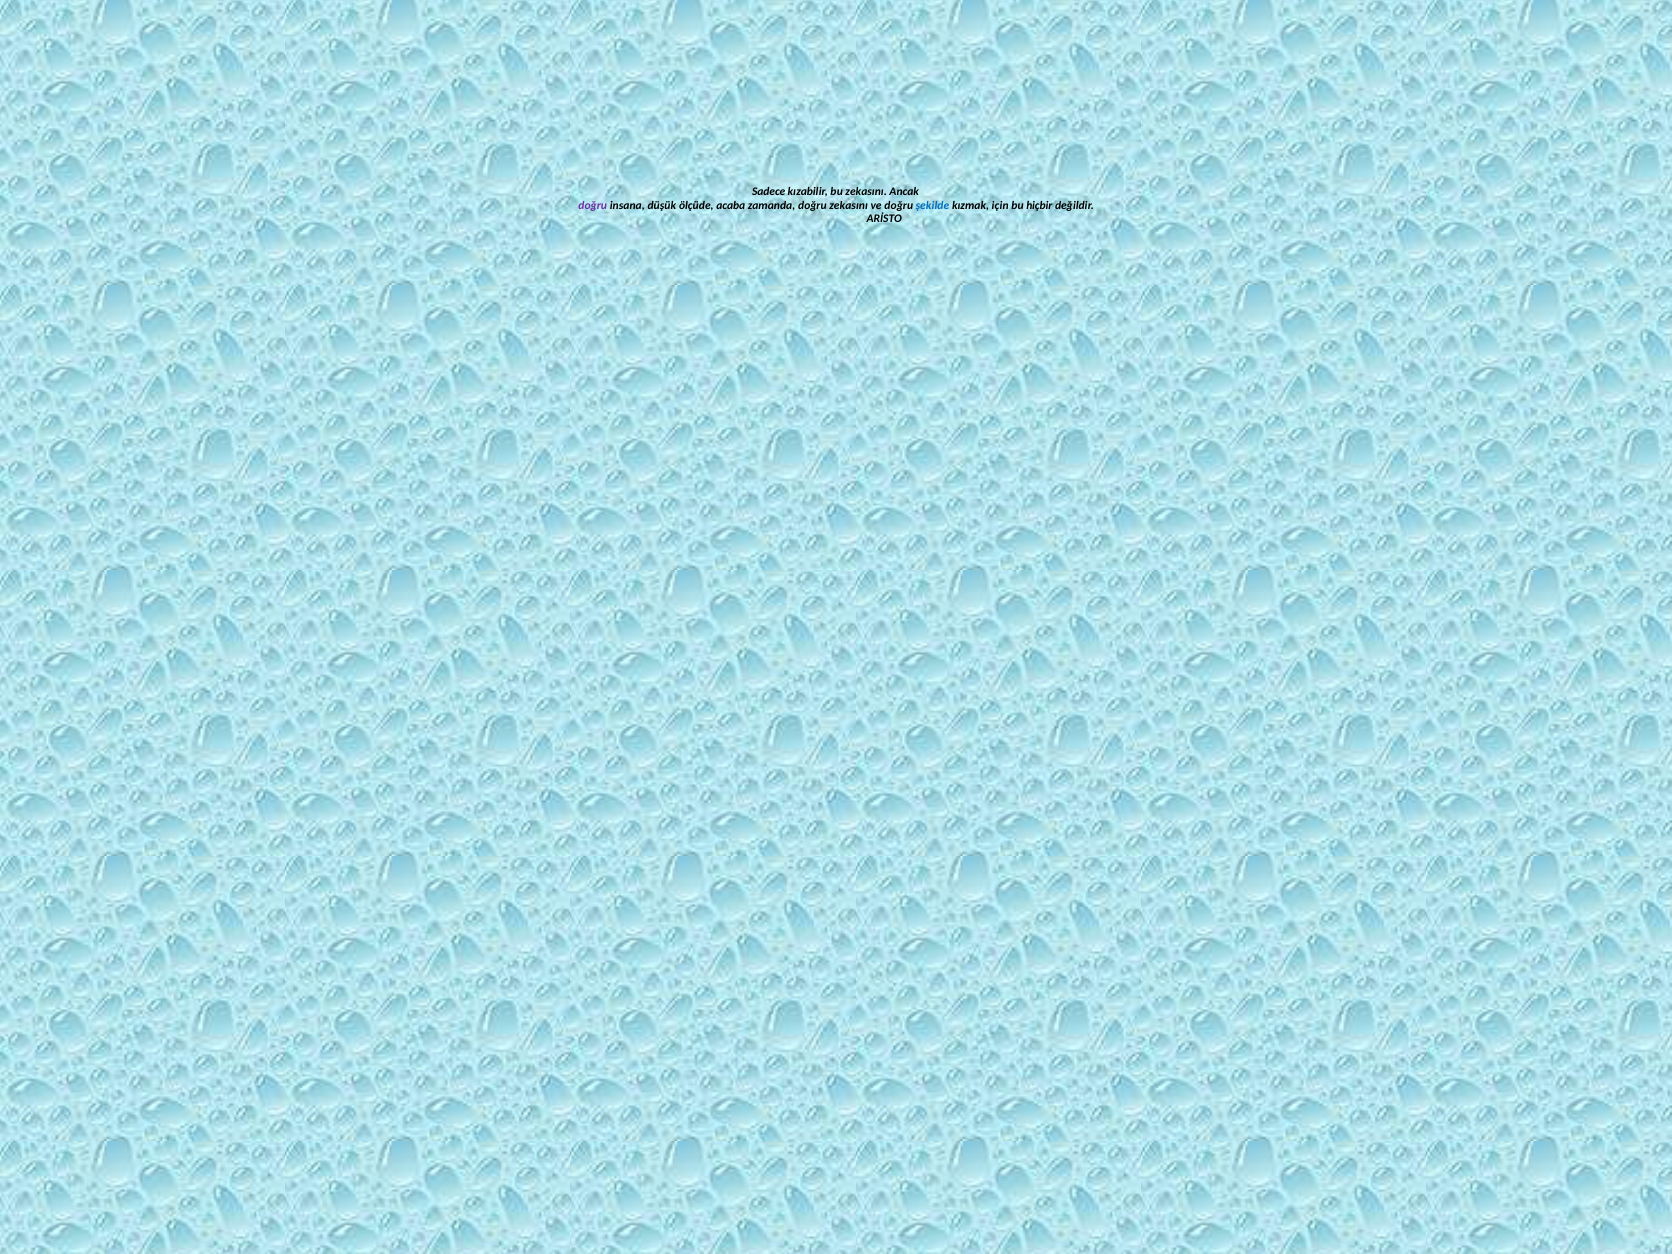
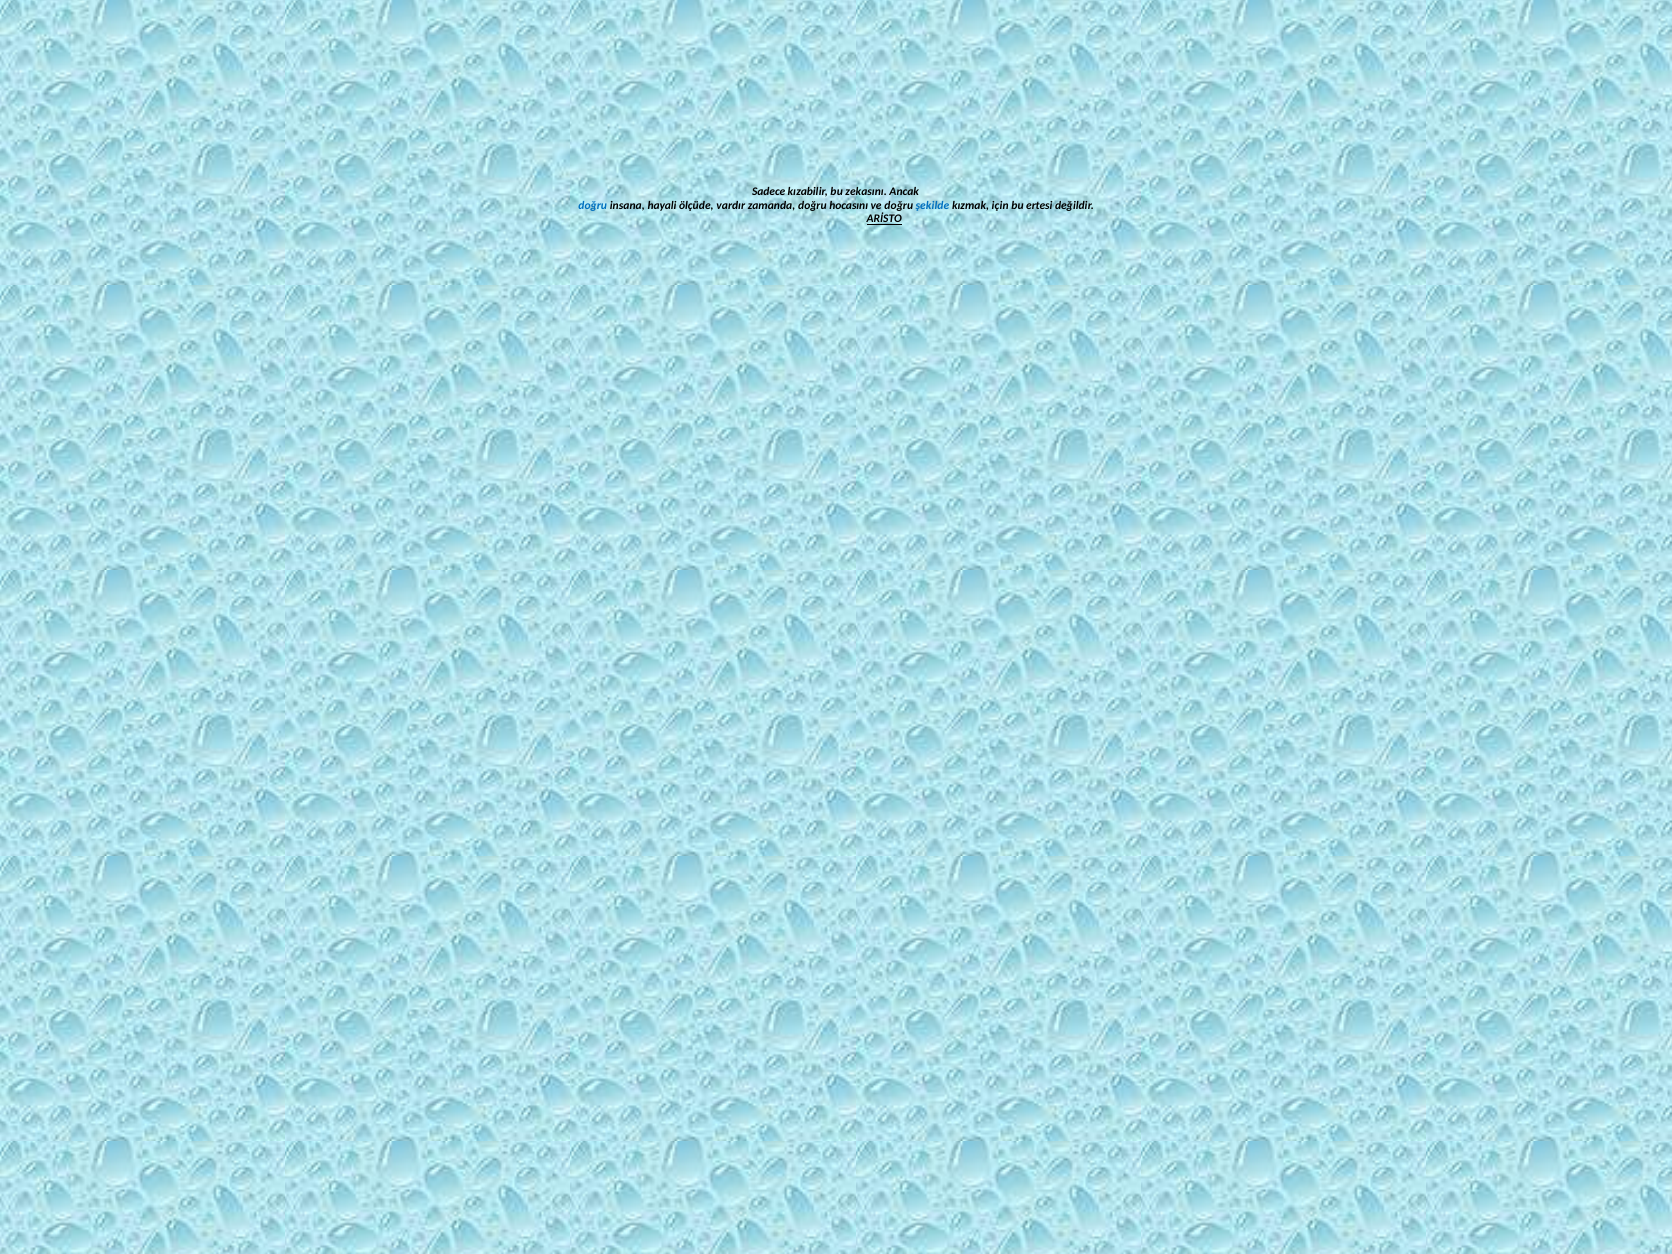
doğru colour: purple -> blue (593, 205)
düşük: düşük -> hayali (662, 205)
acaba: acaba -> vardır (731, 205)
doğru zekasını: zekasını -> hocasını (849, 205)
hiçbir: hiçbir -> ertesi (1039, 205)
ARİSTO underline: none -> present (884, 219)
